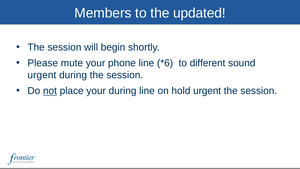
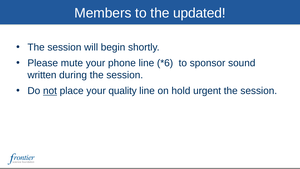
different: different -> sponsor (208, 63)
urgent: urgent -> written (42, 75)
your during: during -> quality (123, 91)
